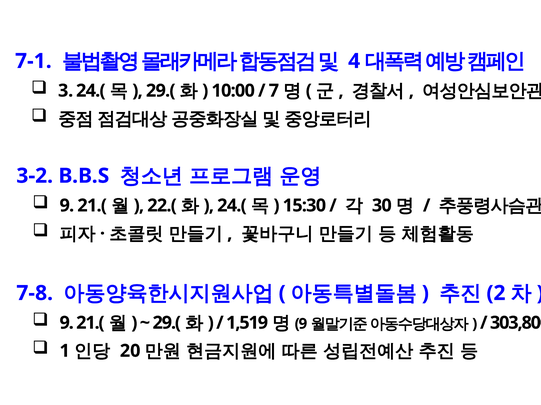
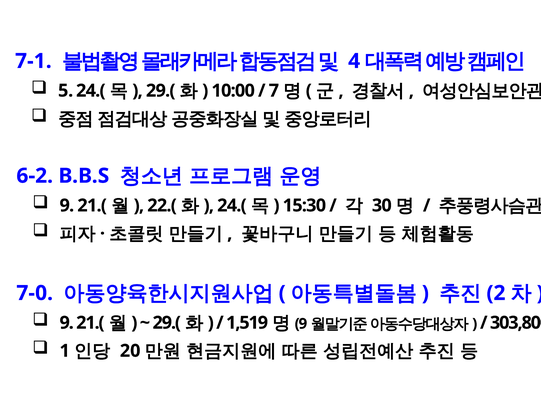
3: 3 -> 5 (66, 91)
3-2: 3-2 -> 6-2 (35, 176)
7-8: 7-8 -> 7-0 (35, 294)
